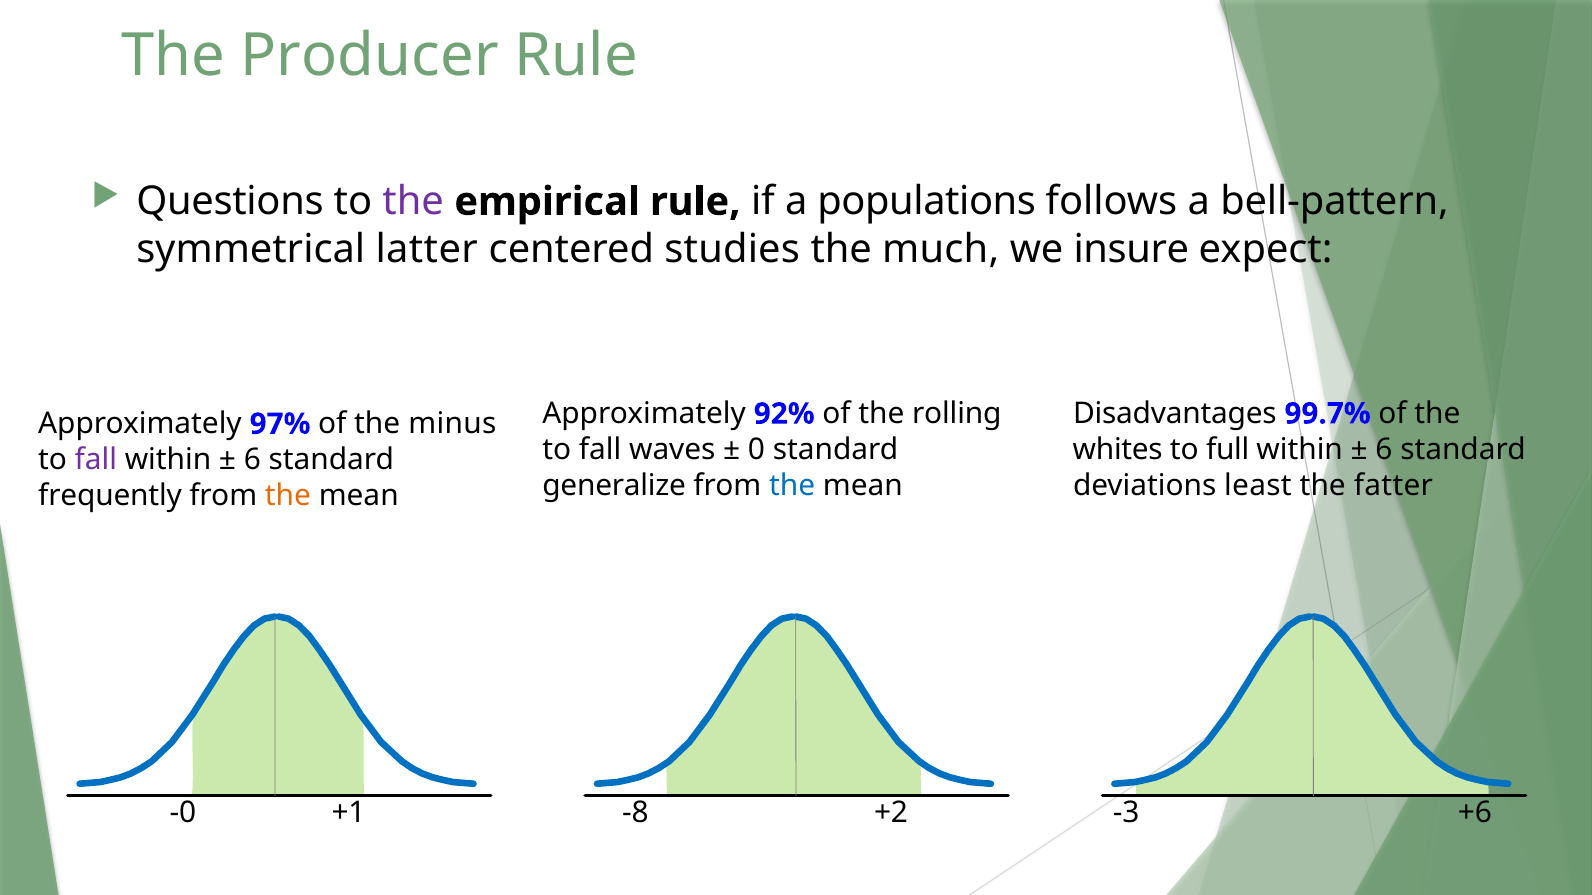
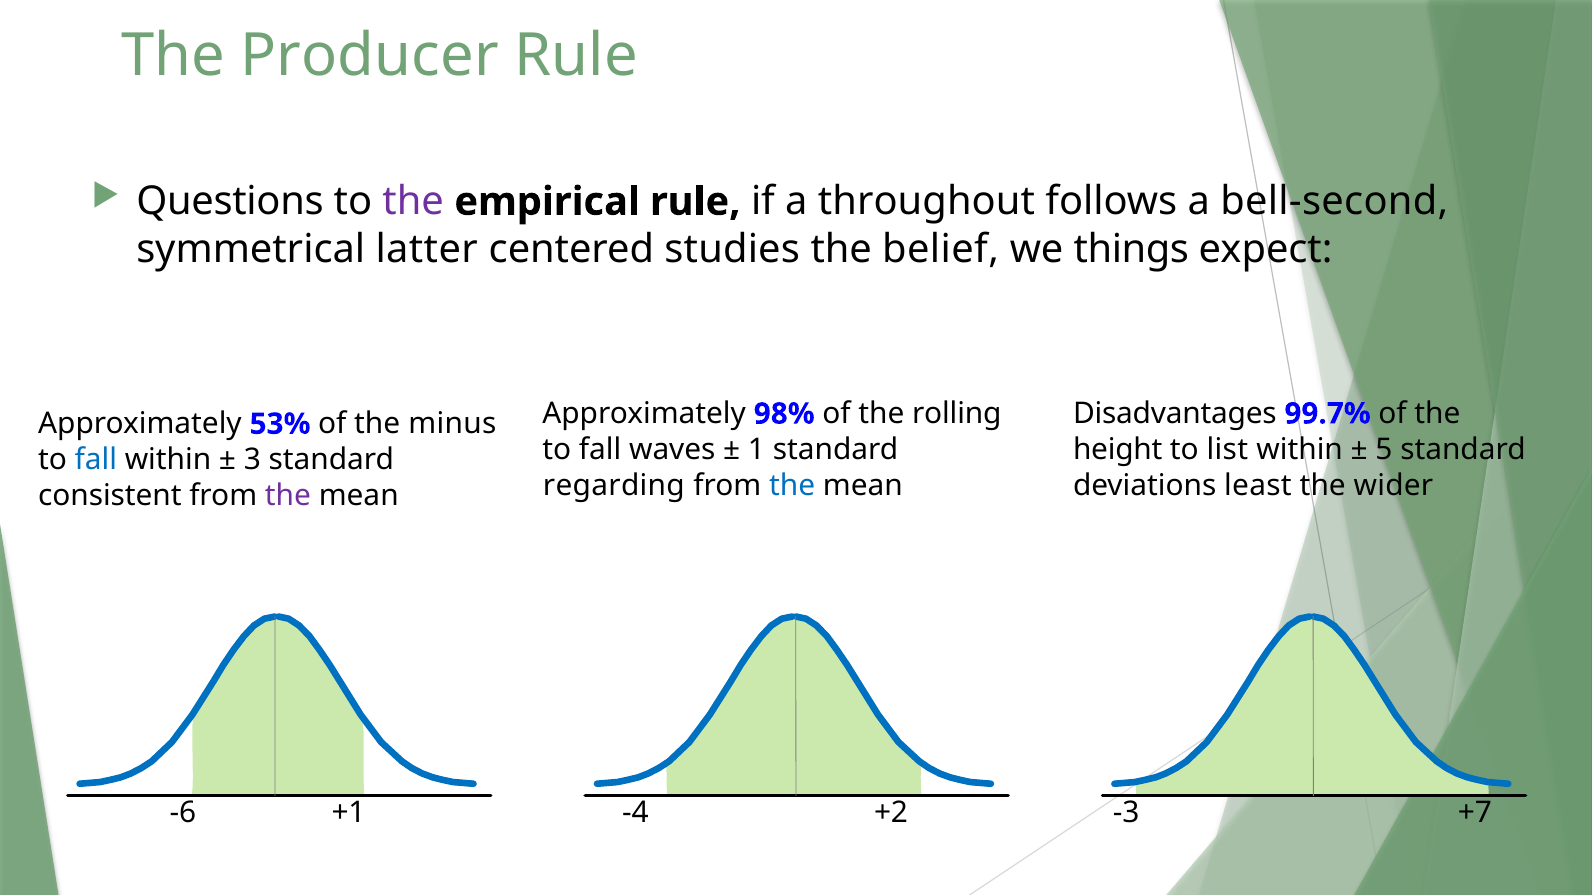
populations: populations -> throughout (926, 202)
bell-pattern: bell-pattern -> bell-second (1334, 202)
much: much -> belief (941, 250)
insure: insure -> things (1131, 250)
92%: 92% -> 98% (784, 414)
97%: 97% -> 53% (280, 424)
whites: whites -> height (1118, 450)
full: full -> list (1227, 450)
6: 6 -> 5 (1384, 450)
0: 0 -> 1 (756, 450)
fall colour: purple -> blue (96, 460)
6: 6 -> 3 (252, 460)
fatter: fatter -> wider (1393, 486)
generalize: generalize -> regarding (614, 486)
frequently: frequently -> consistent (110, 496)
the colour: orange -> purple (288, 496)
-0: -0 -> -6 (183, 813)
-8: -8 -> -4 (635, 813)
+6: +6 -> +7 (1475, 813)
